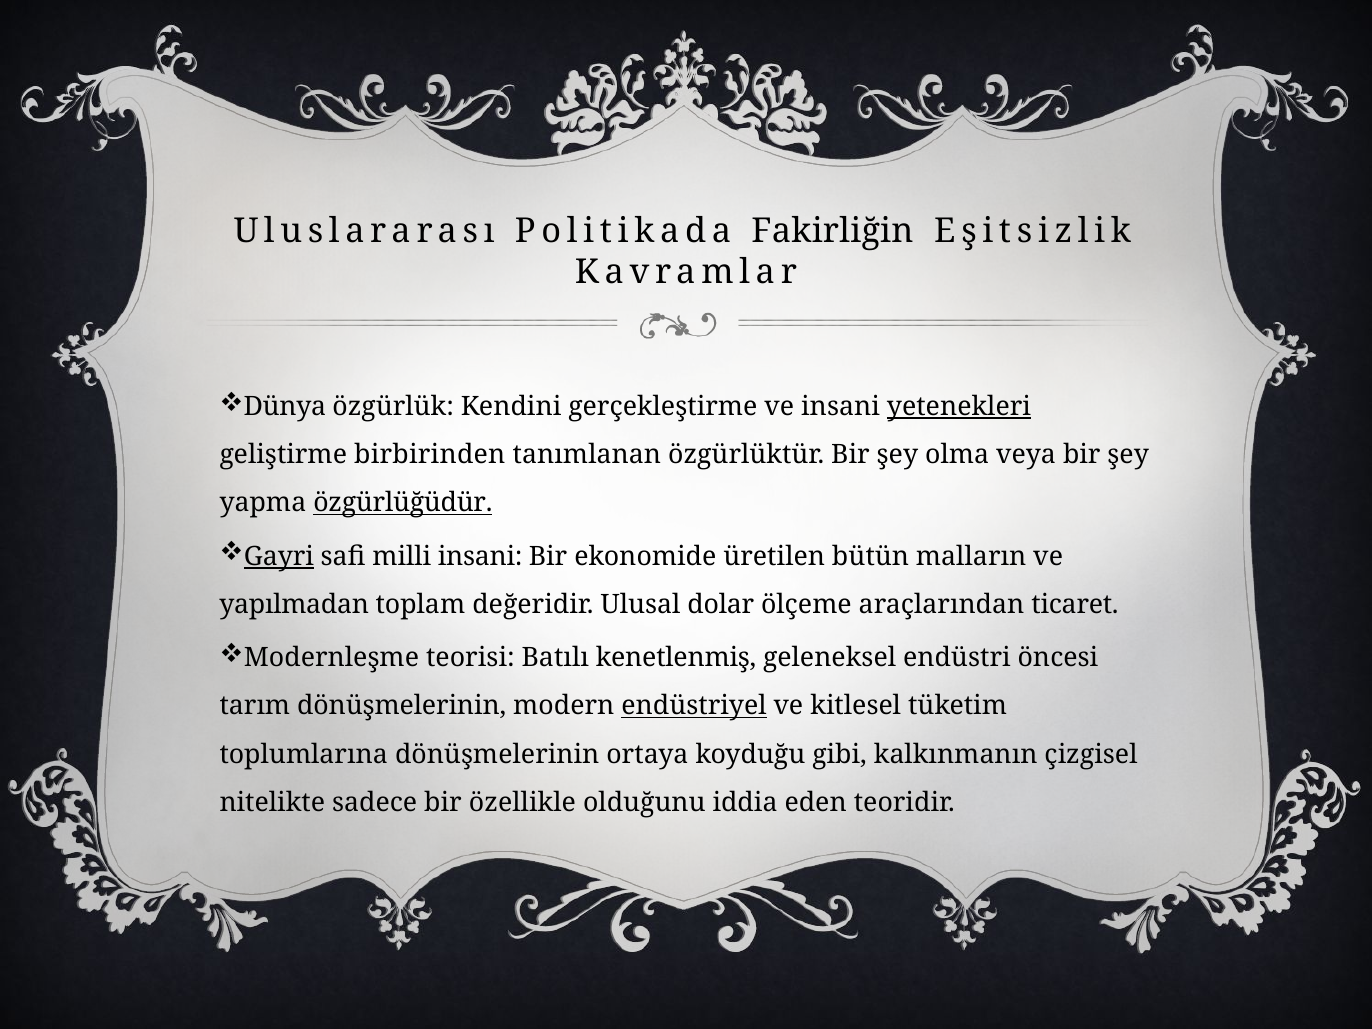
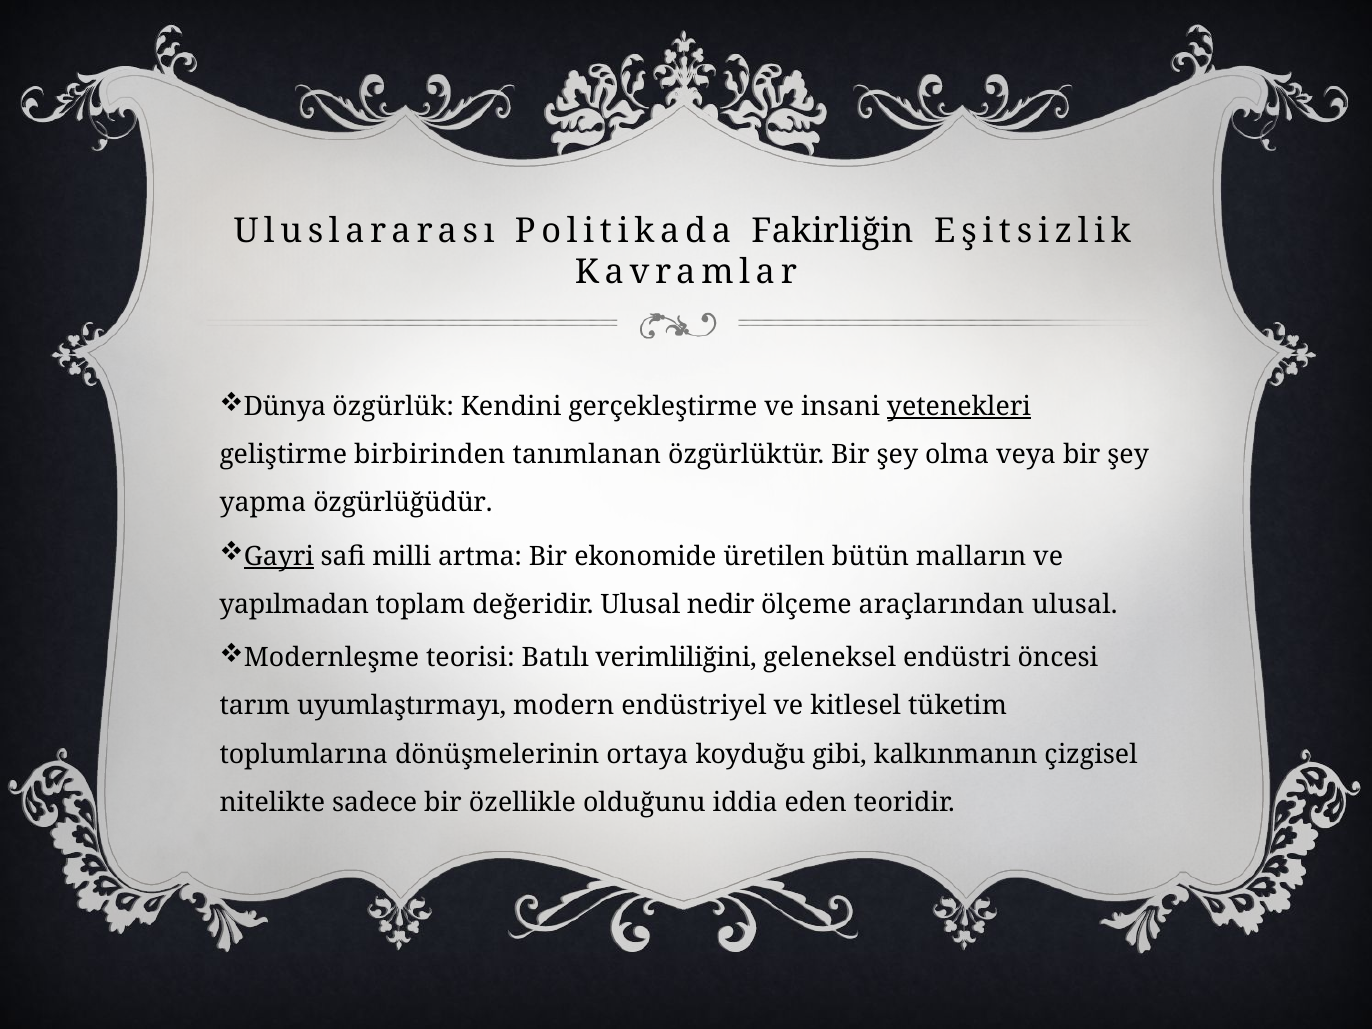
özgürlüğüdür underline: present -> none (403, 503)
milli insani: insani -> artma (480, 556)
dolar: dolar -> nedir (721, 605)
araçlarından ticaret: ticaret -> ulusal (1075, 605)
kenetlenmiş: kenetlenmiş -> verimliliğini (676, 658)
tarım dönüşmelerinin: dönüşmelerinin -> uyumlaştırmayı (402, 706)
endüstriyel underline: present -> none (694, 706)
